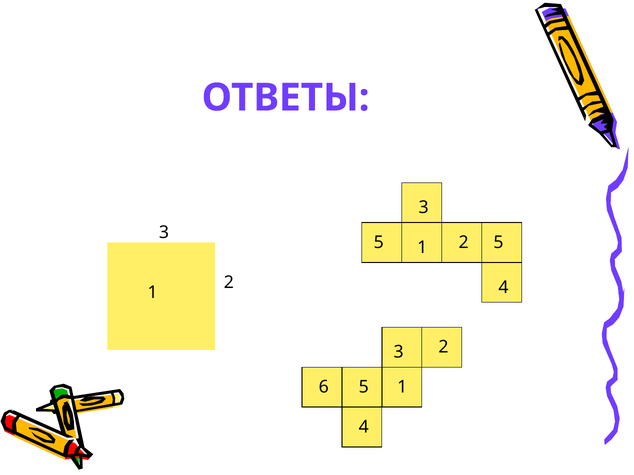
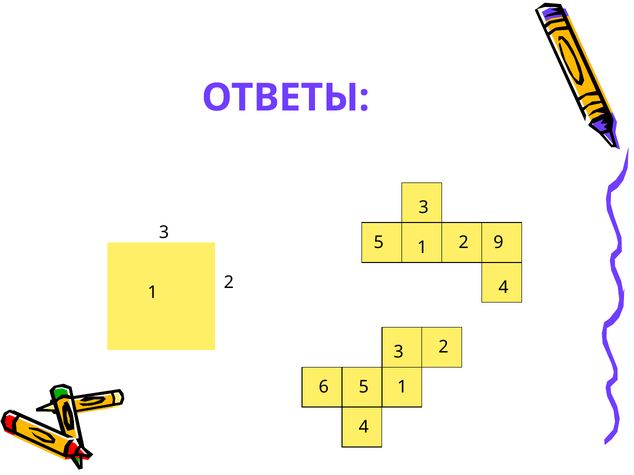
1 5: 5 -> 9 (498, 243)
